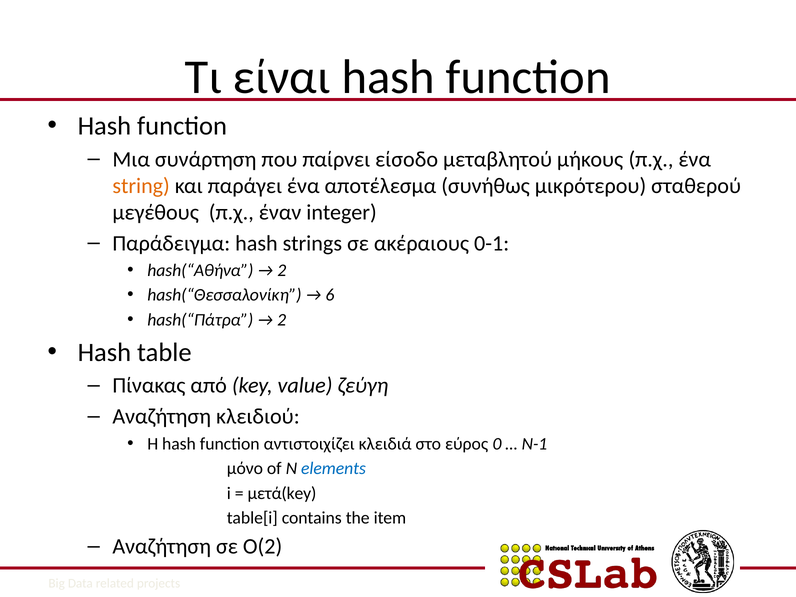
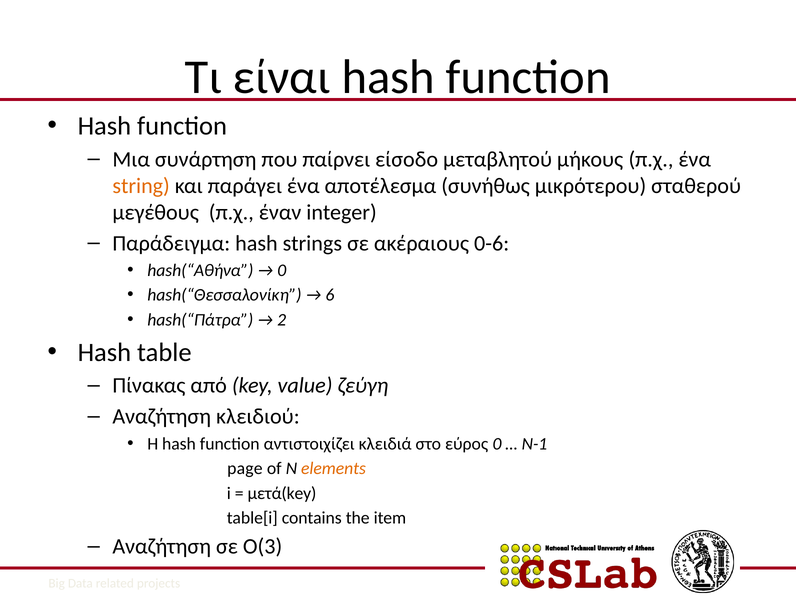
0-1: 0-1 -> 0-6 (492, 243)
2: 2 -> 0 (282, 270)
μόνο: μόνο -> page (245, 468)
elements colour: blue -> orange (333, 468)
Ο(2: Ο(2 -> Ο(3 (263, 547)
